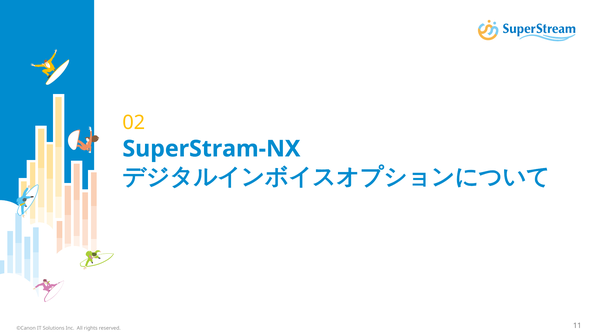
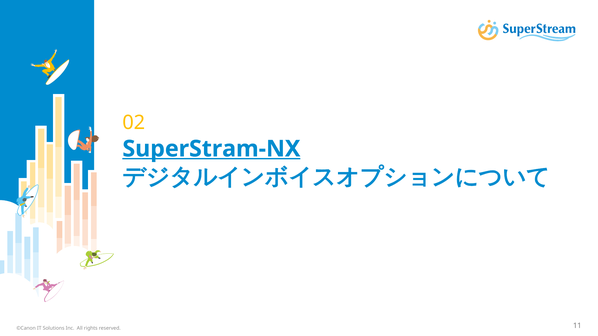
SuperStram-NX underline: none -> present (211, 149)
